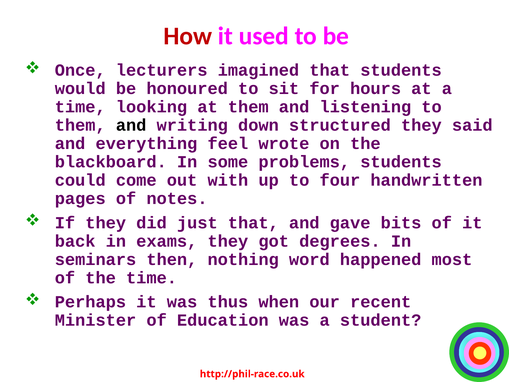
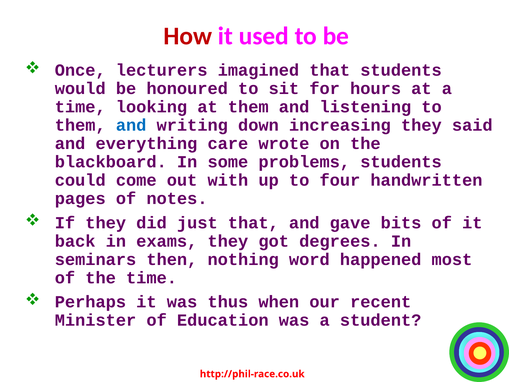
and colour: black -> blue (131, 125)
structured: structured -> increasing (340, 125)
feel: feel -> care (228, 143)
